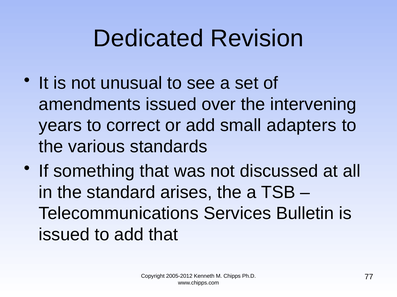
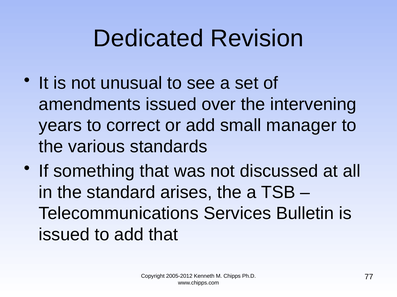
adapters: adapters -> manager (301, 126)
